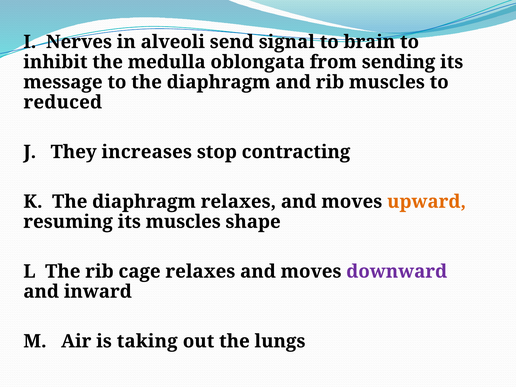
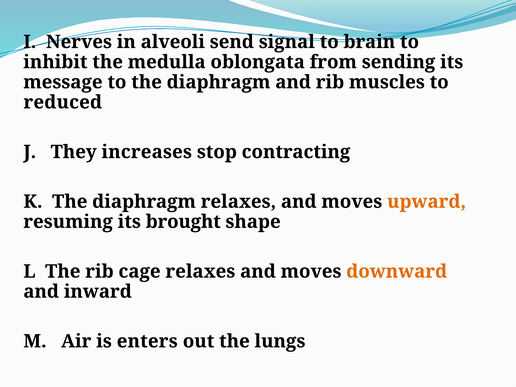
its muscles: muscles -> brought (183, 222)
downward colour: purple -> orange (397, 271)
taking: taking -> enters (147, 341)
